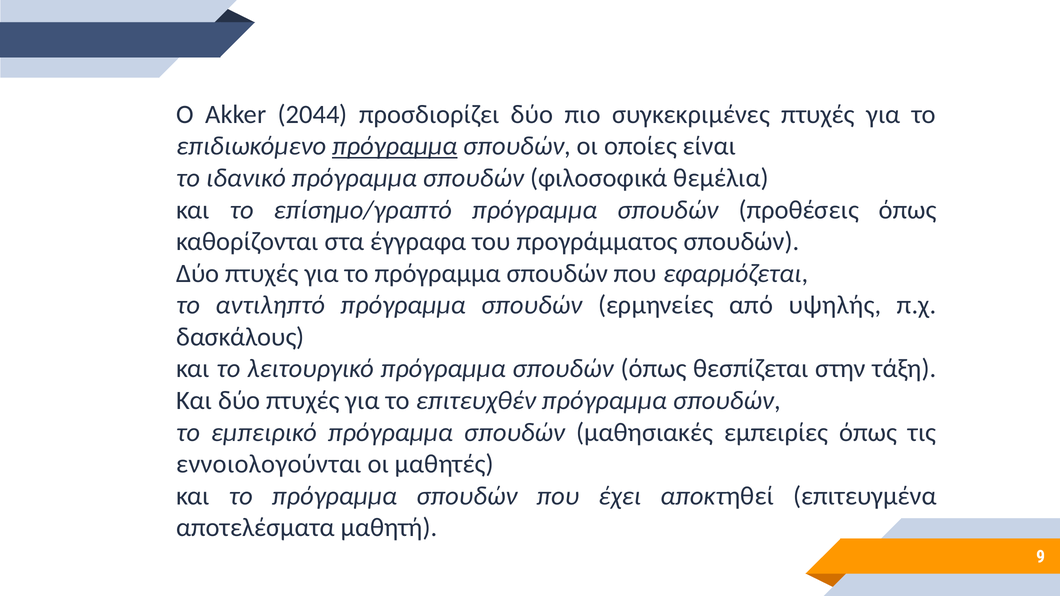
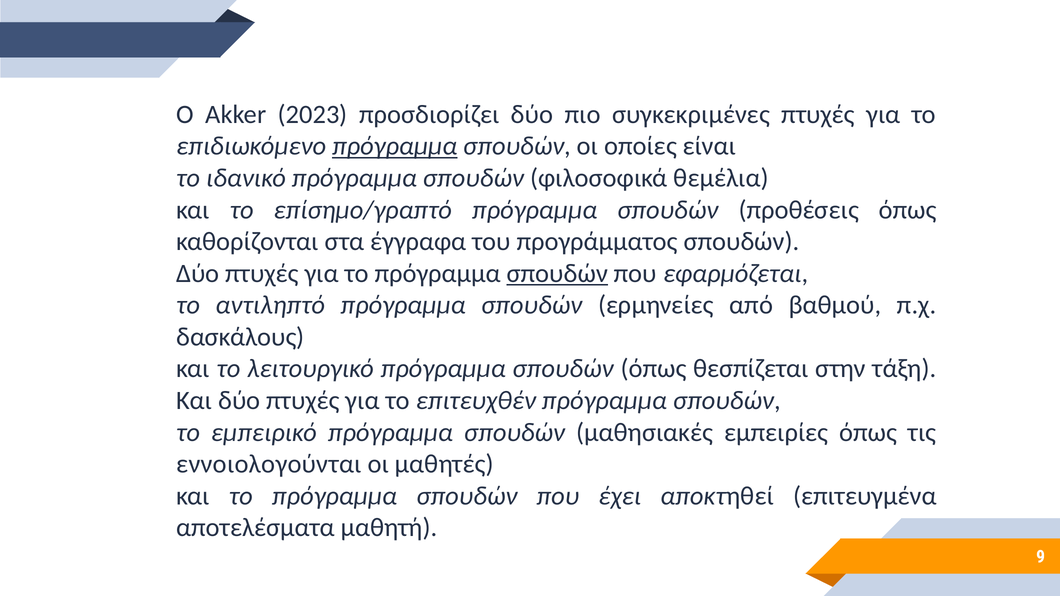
2044: 2044 -> 2023 (313, 114)
σπουδών underline: none -> present (557, 273)
υψηλής: υψηλής -> βαθμού (835, 305)
